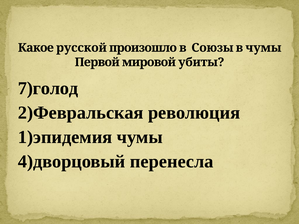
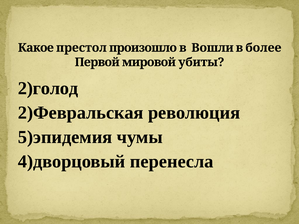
русской: русской -> престол (81, 48)
Союзы: Союзы -> Вошли (213, 48)
в чумы: чумы -> более (263, 48)
7)голод: 7)голод -> 2)голод (48, 88)
1)эпидемия: 1)эпидемия -> 5)эпидемия (65, 137)
